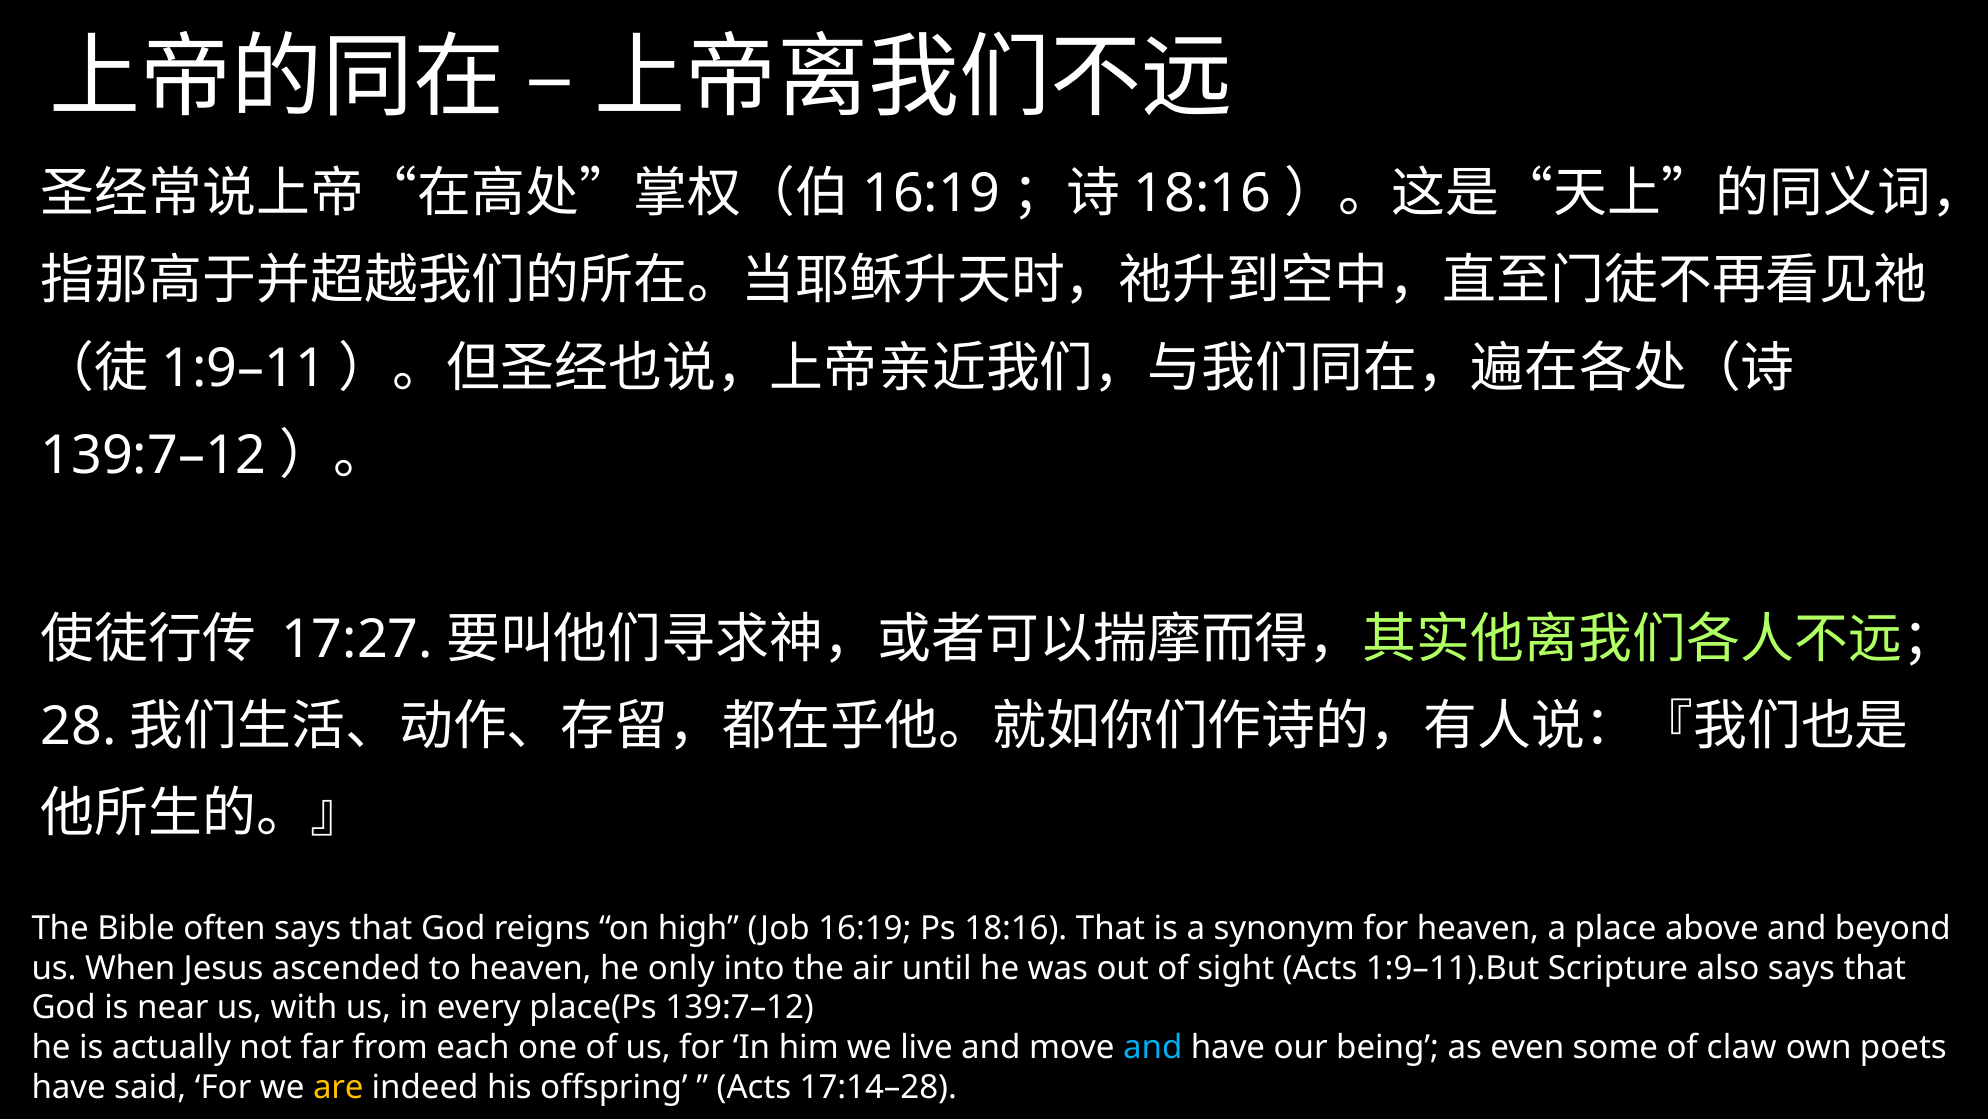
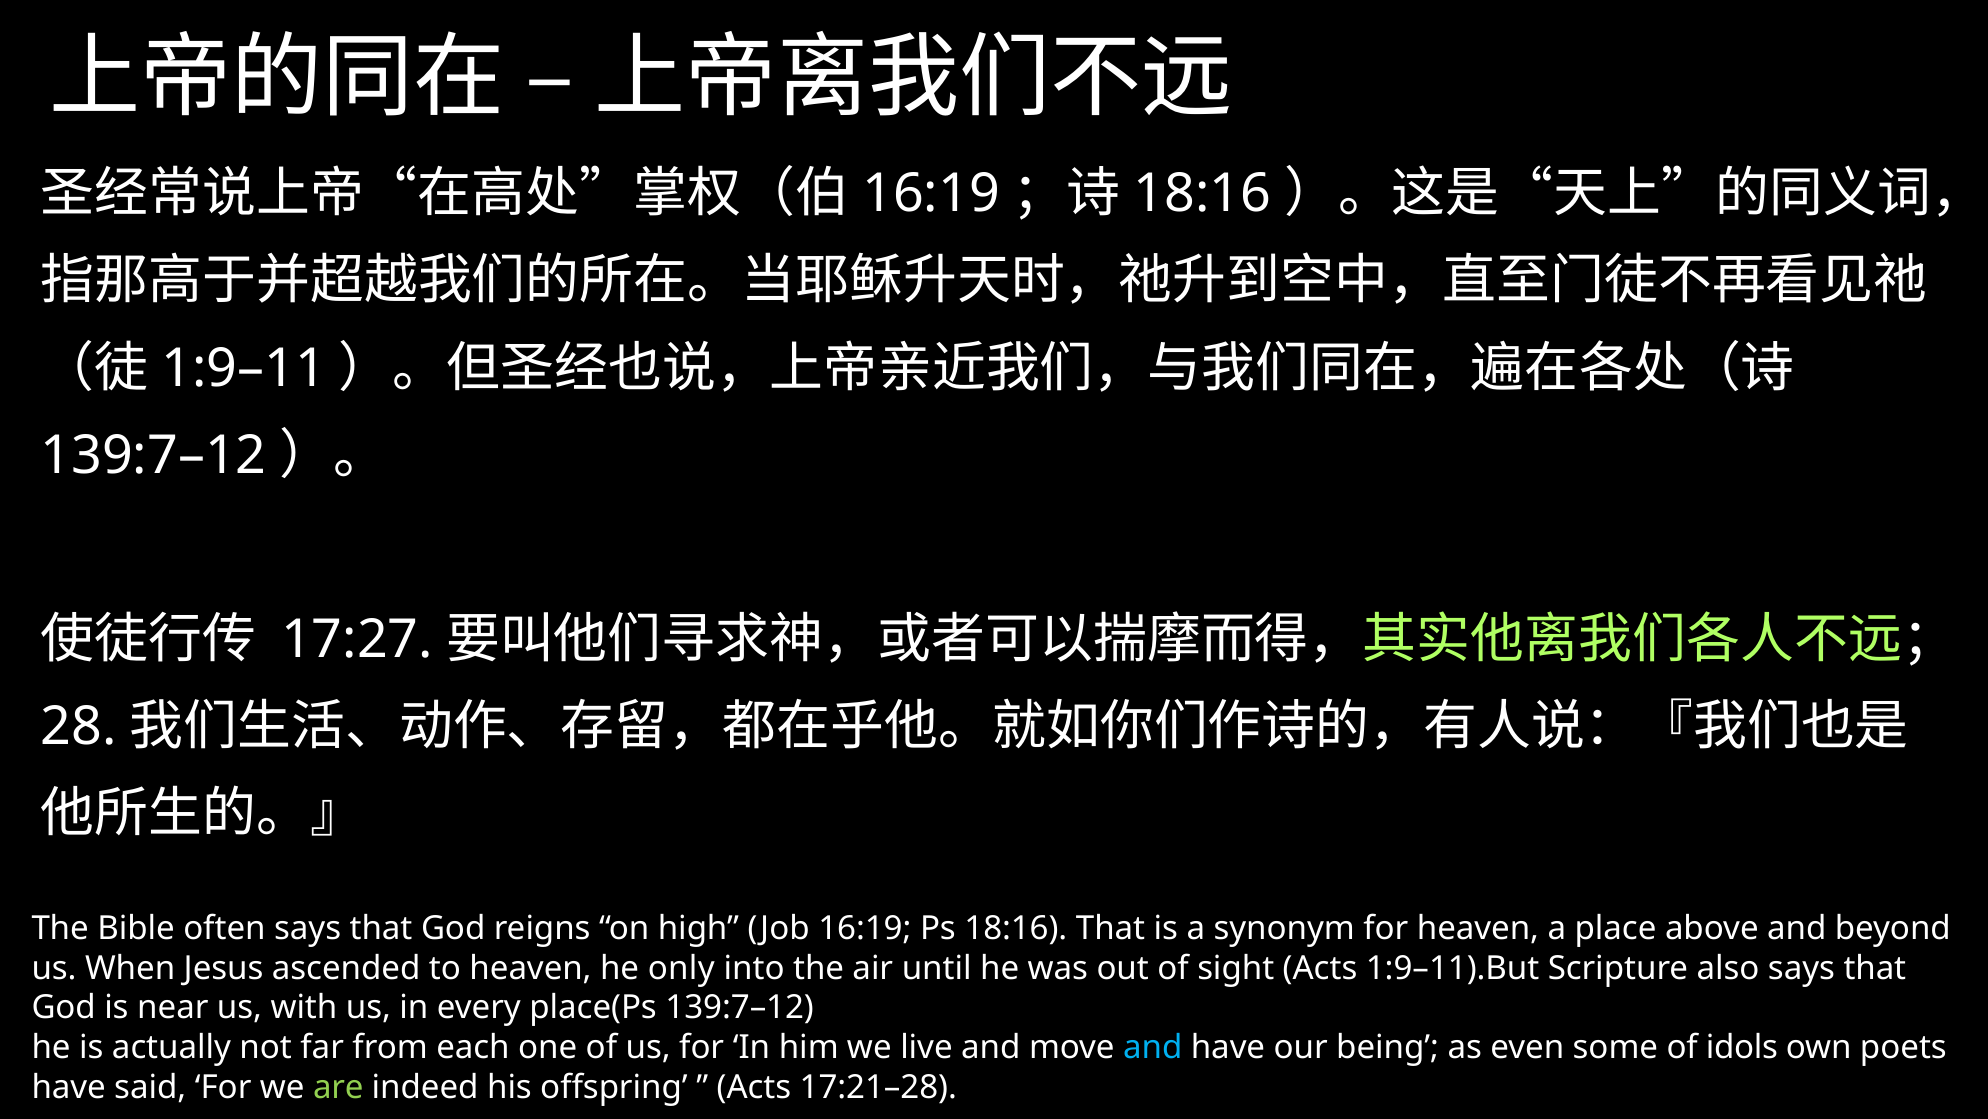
claw: claw -> idols (1742, 1047)
are colour: yellow -> light green (338, 1087)
17:14–28: 17:14–28 -> 17:21–28 (878, 1087)
